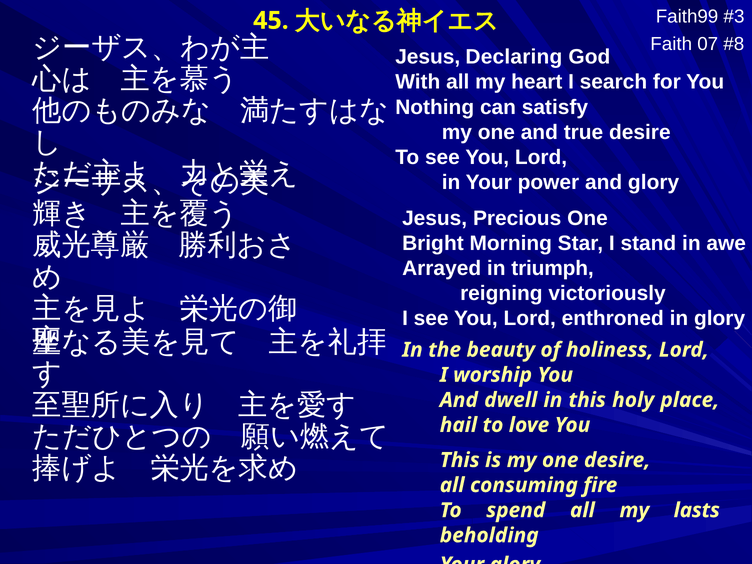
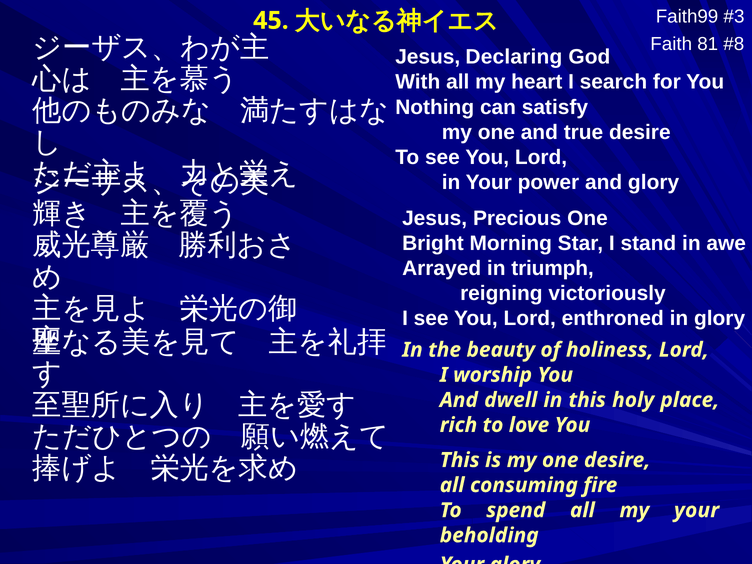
07: 07 -> 81 (708, 44)
hail: hail -> rich (459, 425)
my lasts: lasts -> your (697, 510)
